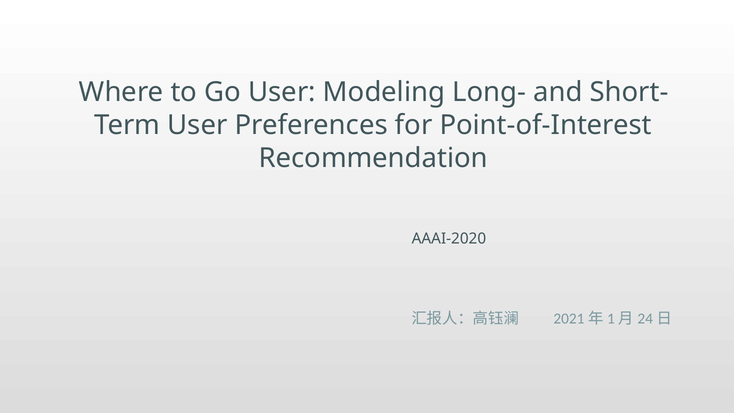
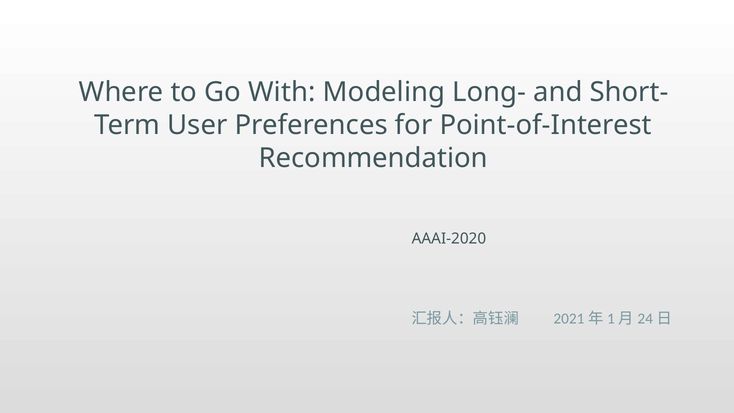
Go User: User -> With (282, 92)
